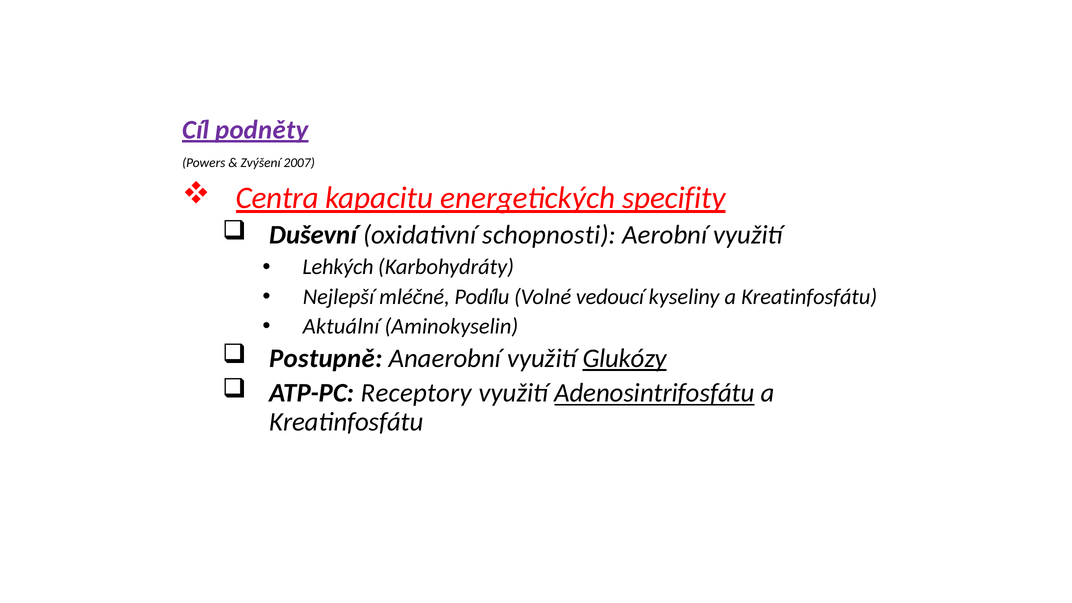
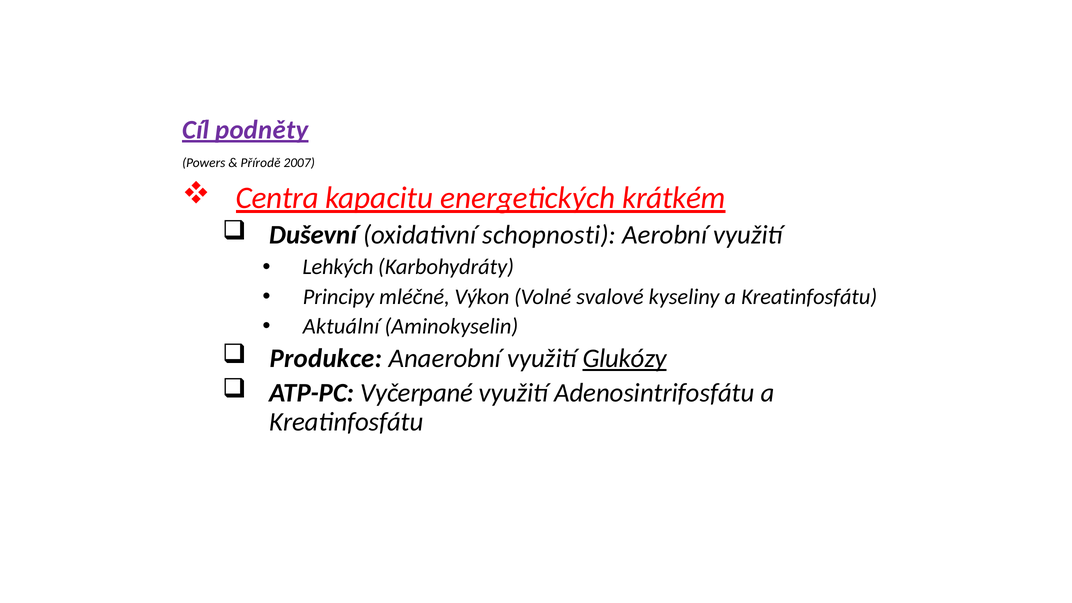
Zvýšení: Zvýšení -> Přírodě (261, 163)
specifity: specifity -> krátkém (674, 198)
Nejlepší: Nejlepší -> Principy (339, 297)
Podílu: Podílu -> Výkon (482, 297)
vedoucí: vedoucí -> svalové (610, 297)
Postupně: Postupně -> Produkce (326, 359)
Receptory: Receptory -> Vyčerpané (417, 393)
Adenosintrifosfátu underline: present -> none (654, 393)
